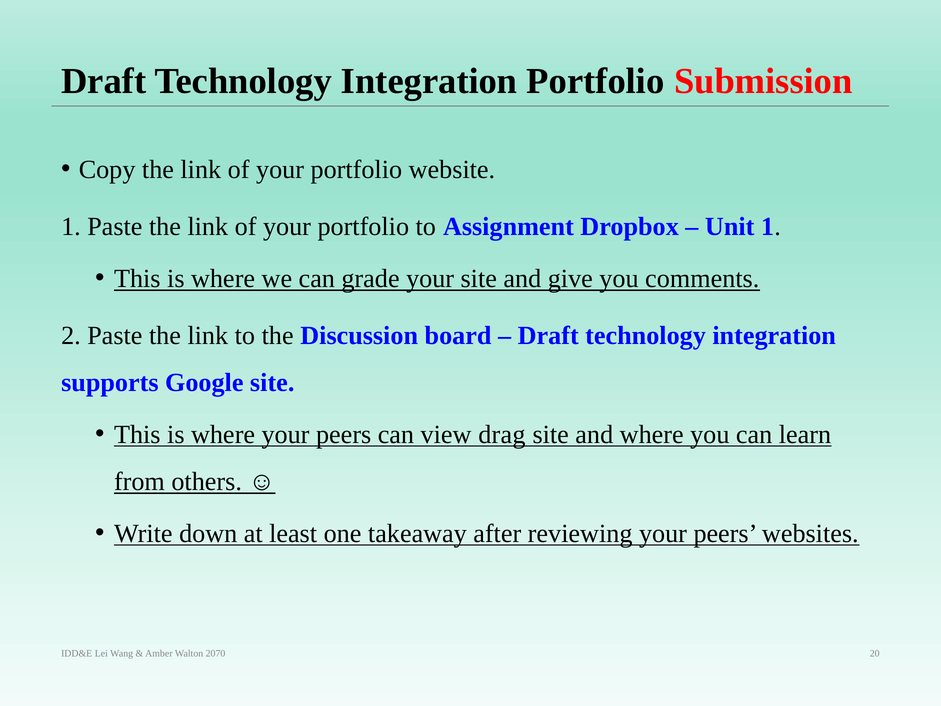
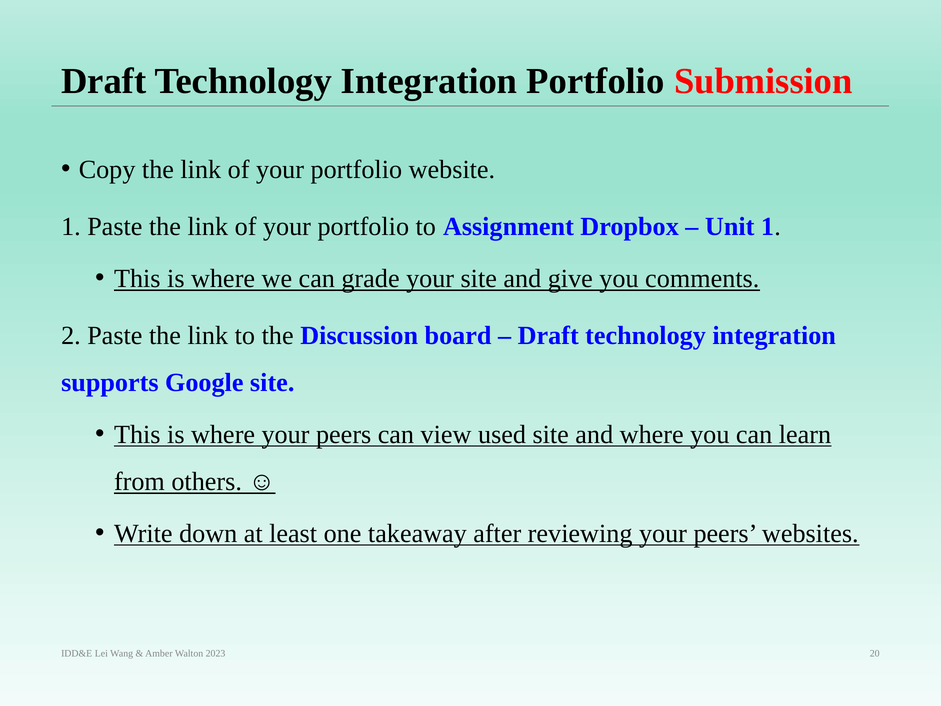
drag: drag -> used (502, 434)
2070: 2070 -> 2023 (216, 653)
